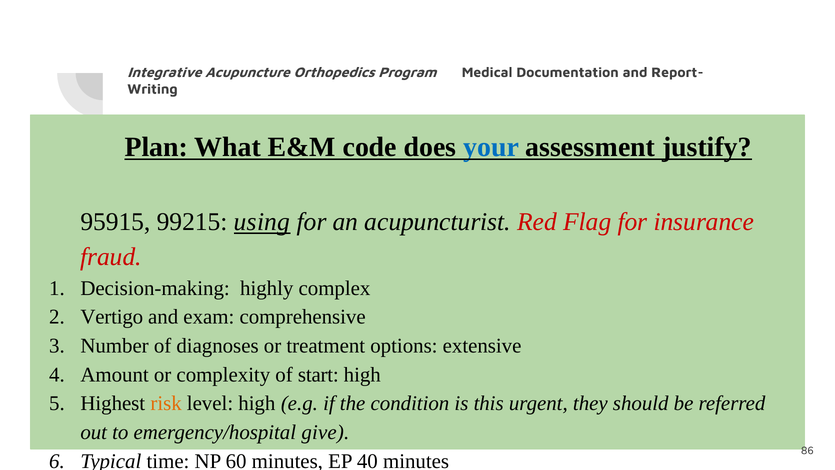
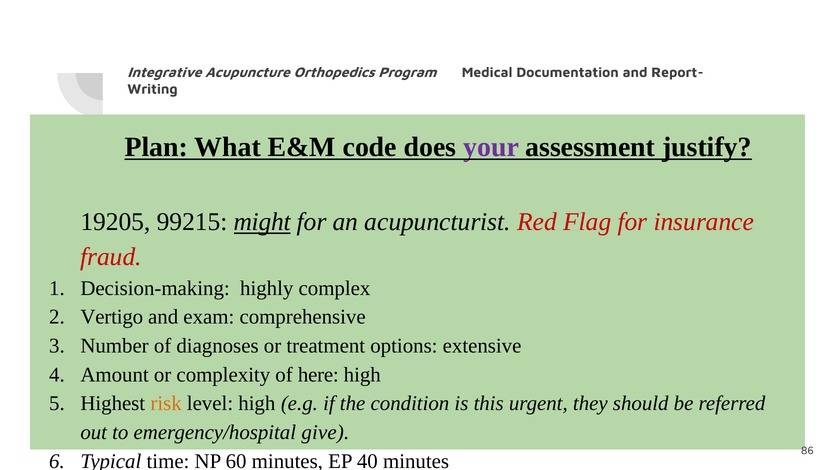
your colour: blue -> purple (491, 147)
95915: 95915 -> 19205 (115, 222)
using: using -> might (262, 222)
start: start -> here (318, 374)
